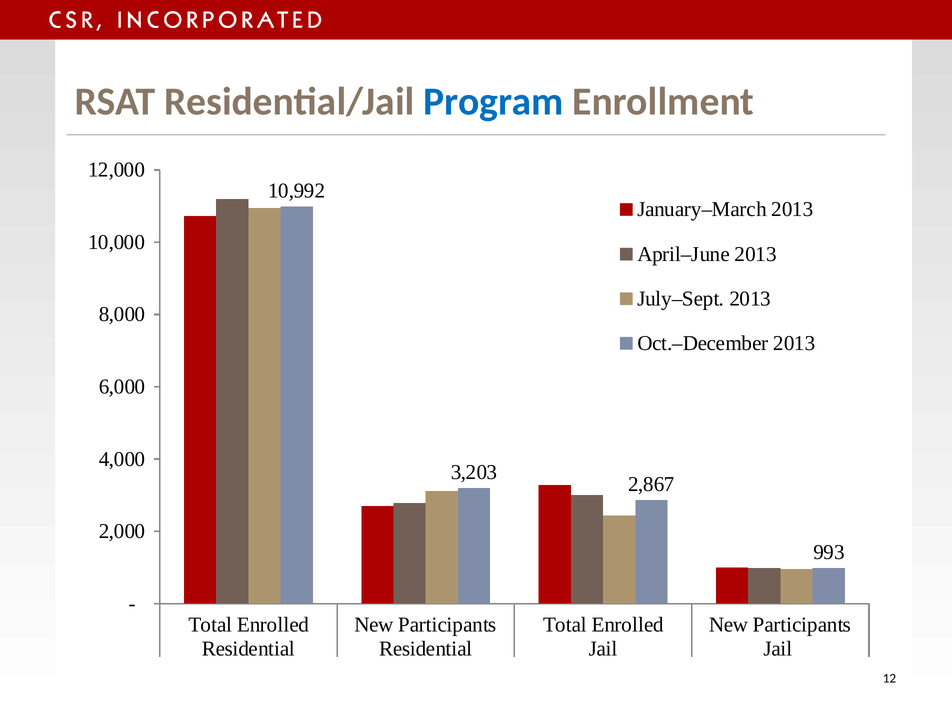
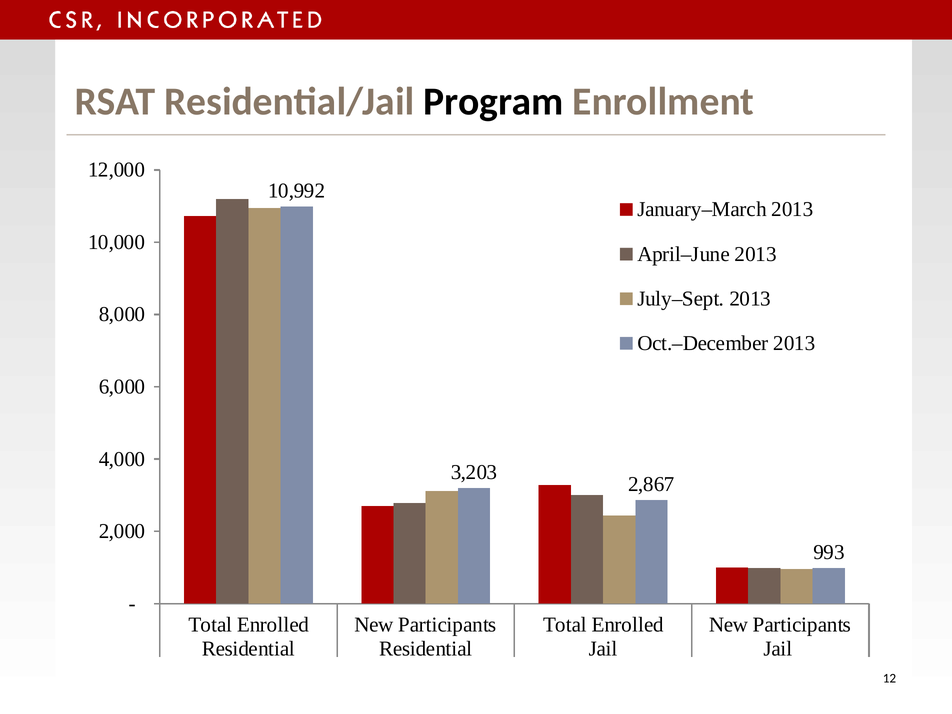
Program colour: blue -> black (494, 102)
